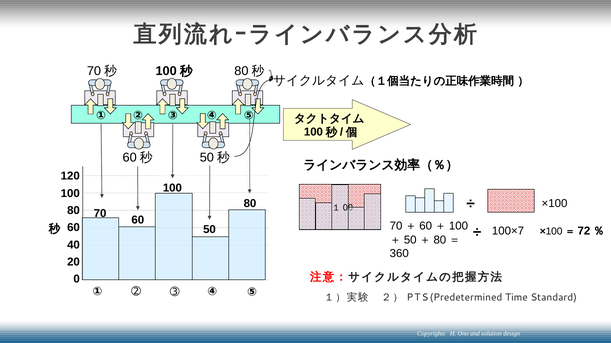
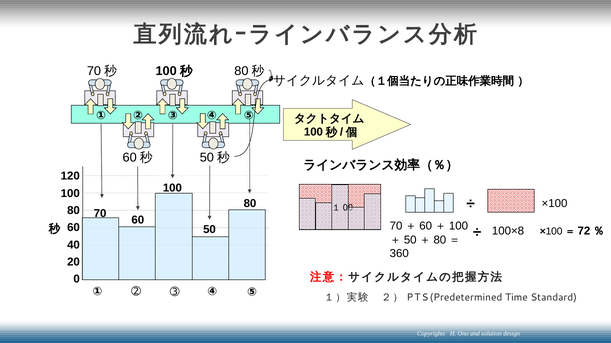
100×7: 100×7 -> 100×8 (508, 231)
